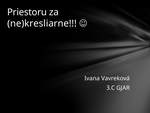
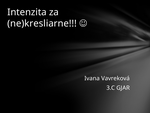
Priestoru: Priestoru -> Intenzita (27, 12)
